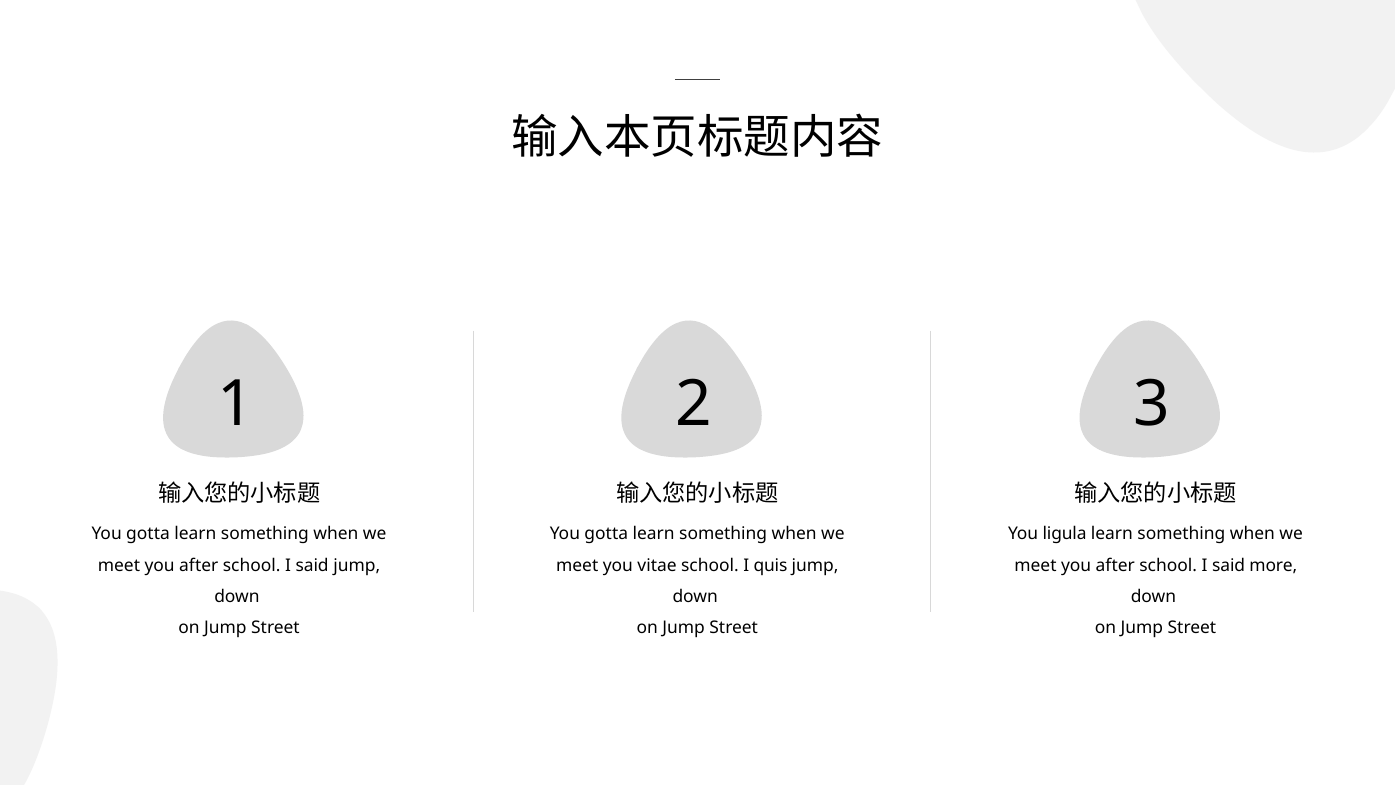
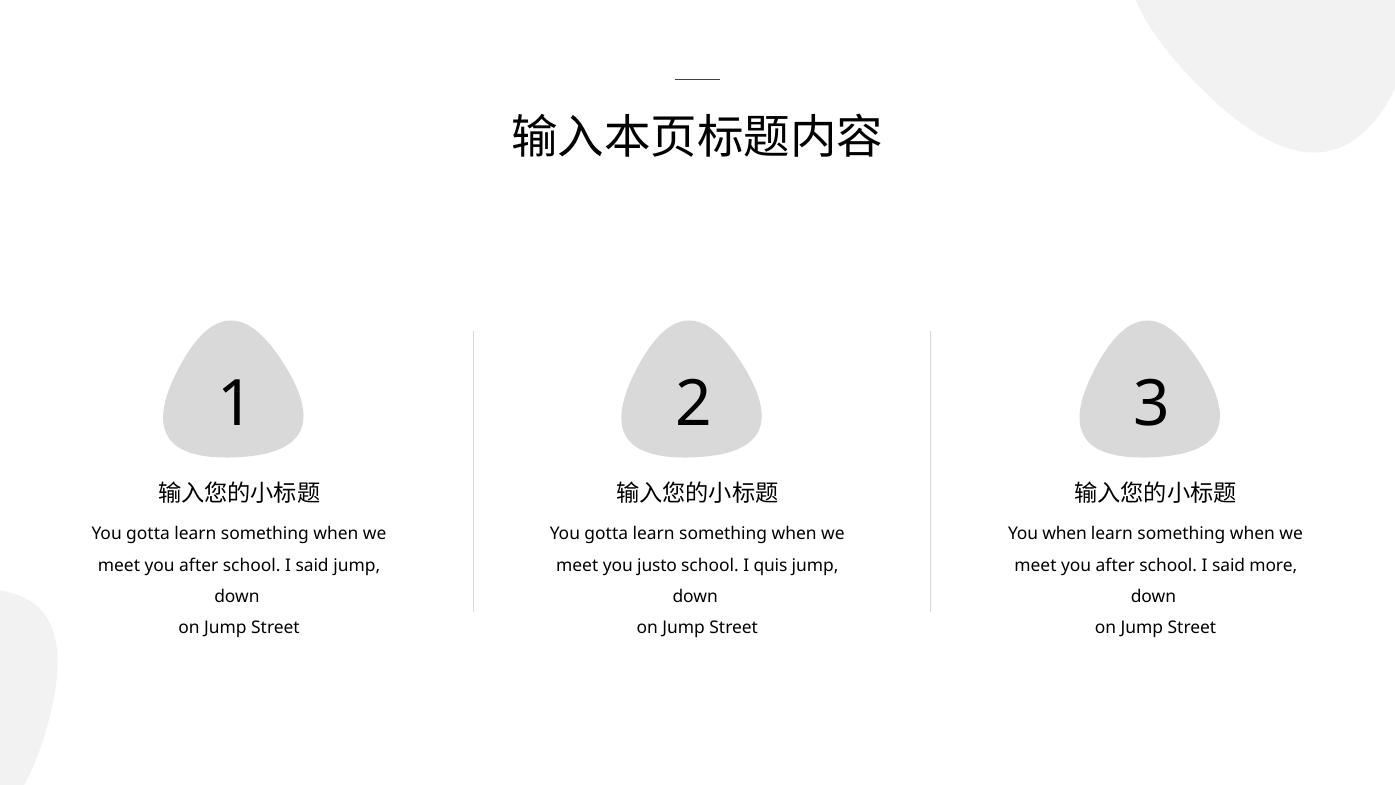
You ligula: ligula -> when (1065, 534)
vitae: vitae -> justo (657, 565)
